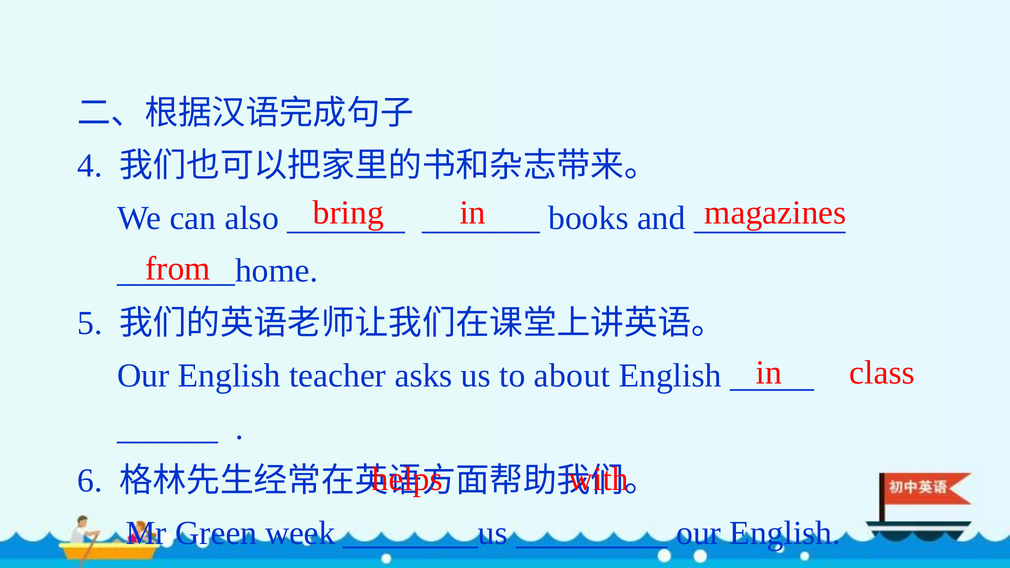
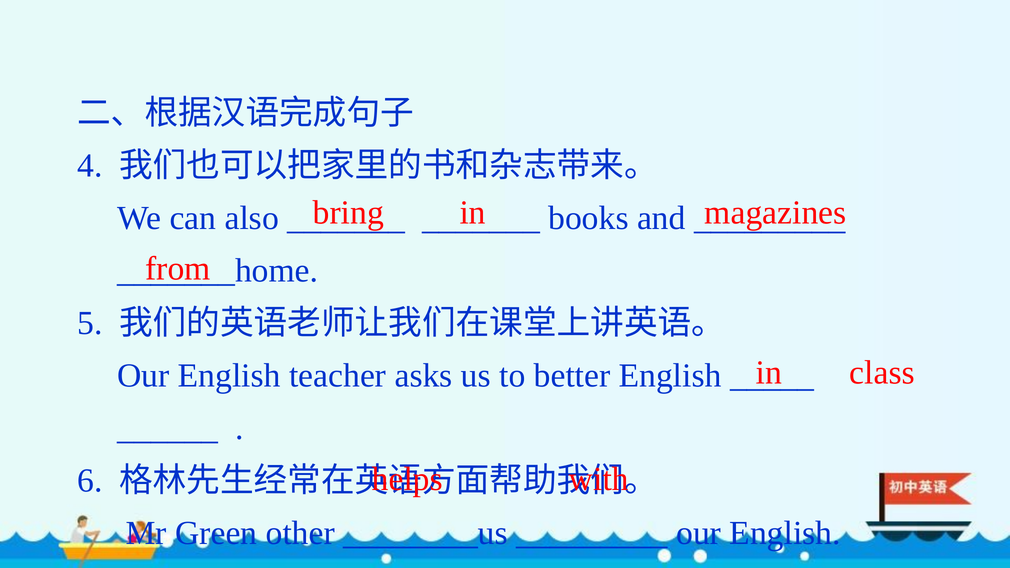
about: about -> better (572, 376)
week: week -> other (300, 533)
